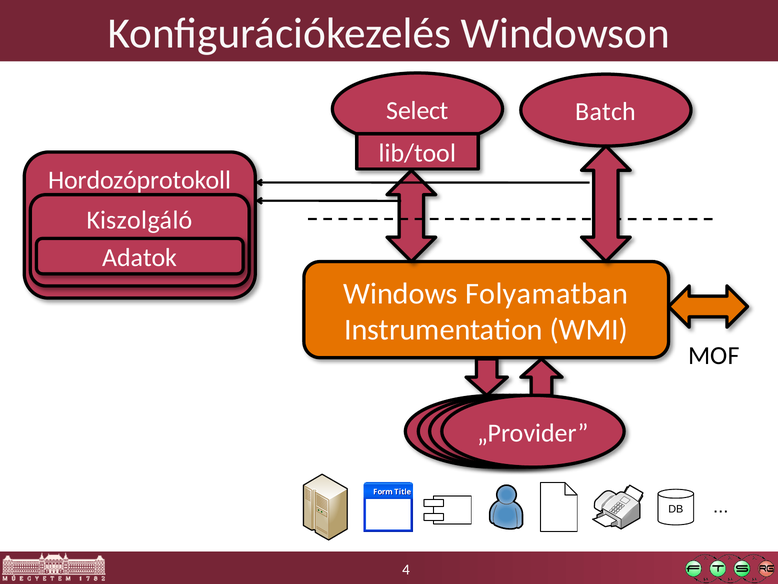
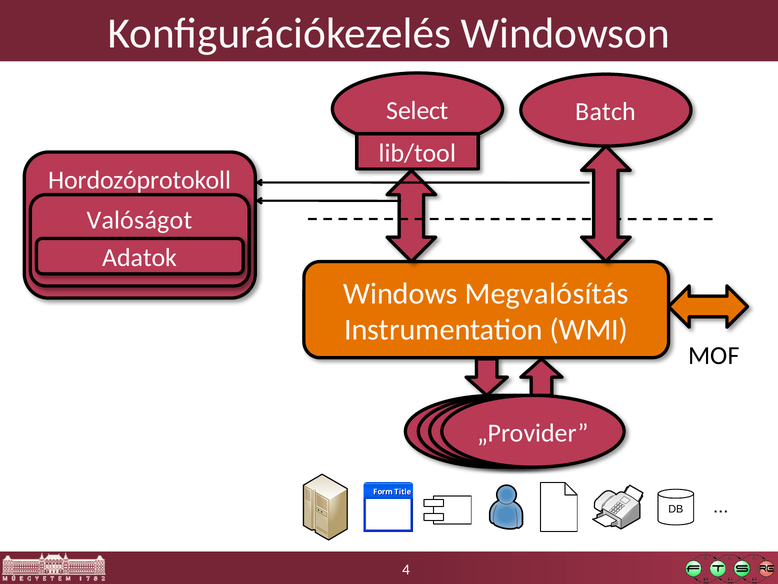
Kiszolgáló: Kiszolgáló -> Valóságot (140, 220)
Folyamatban: Folyamatban -> Megvalósítás (547, 293)
